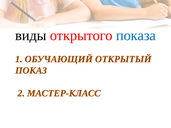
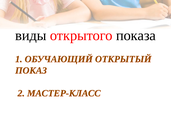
показа colour: blue -> black (136, 36)
